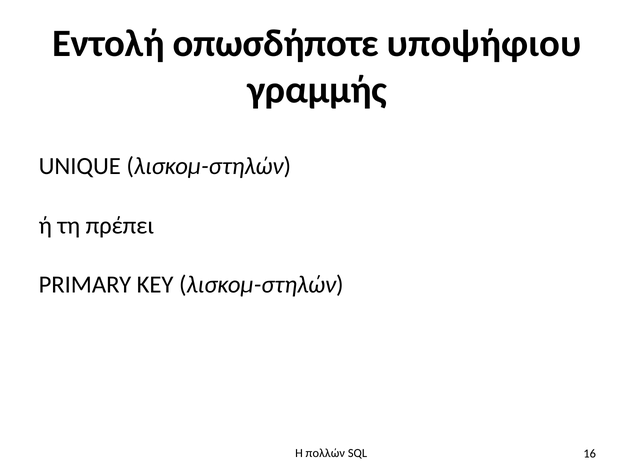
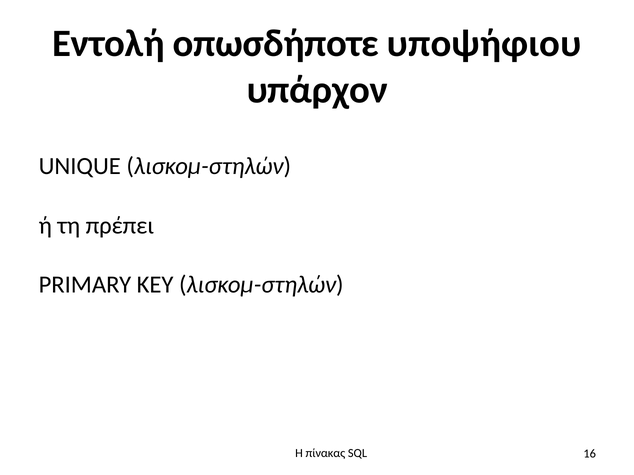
γραμμής: γραμμής -> υπάρχον (317, 90)
πολλών: πολλών -> πίνακας (325, 454)
